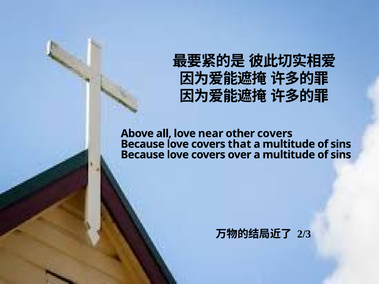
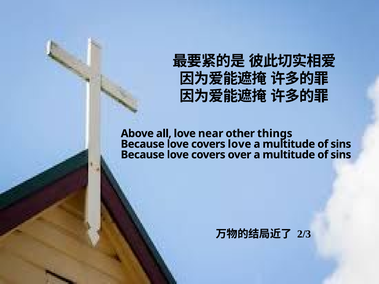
other covers: covers -> things (275, 134)
covers that: that -> love (239, 144)
